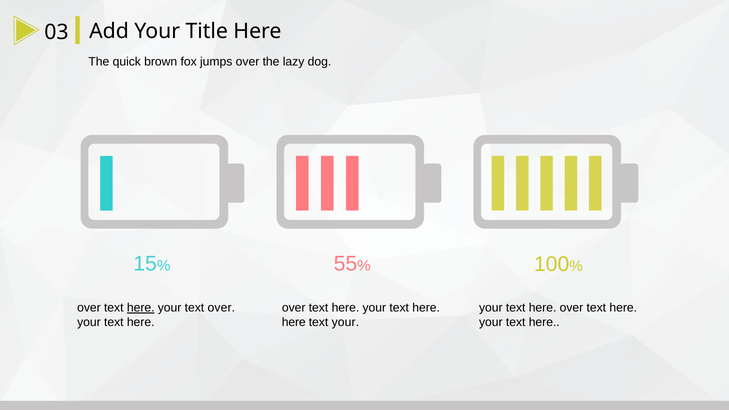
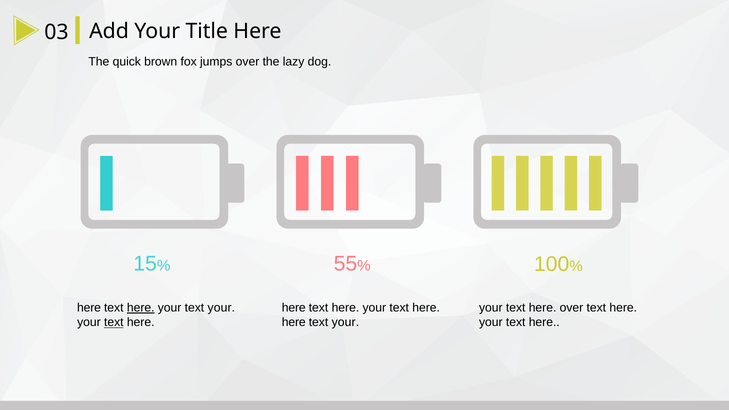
over: over -> here (89, 308)
your text over: over -> your (221, 308)
over: over -> here (294, 308)
text underline: none -> present (114, 322)
